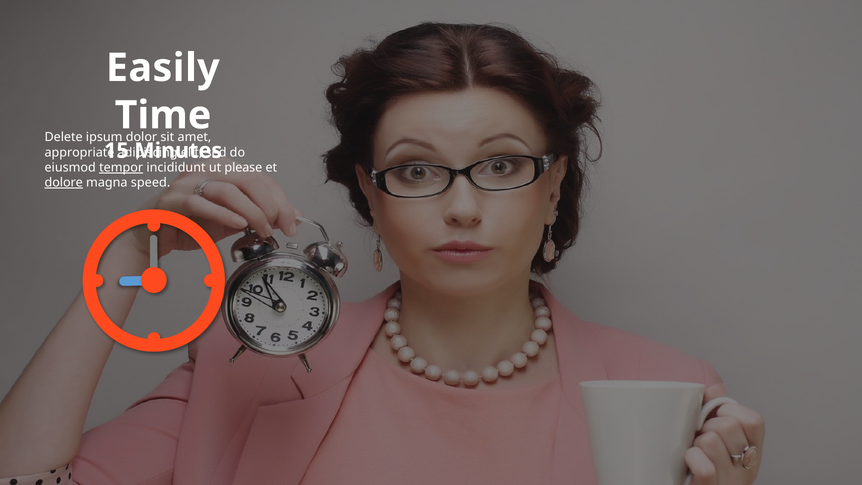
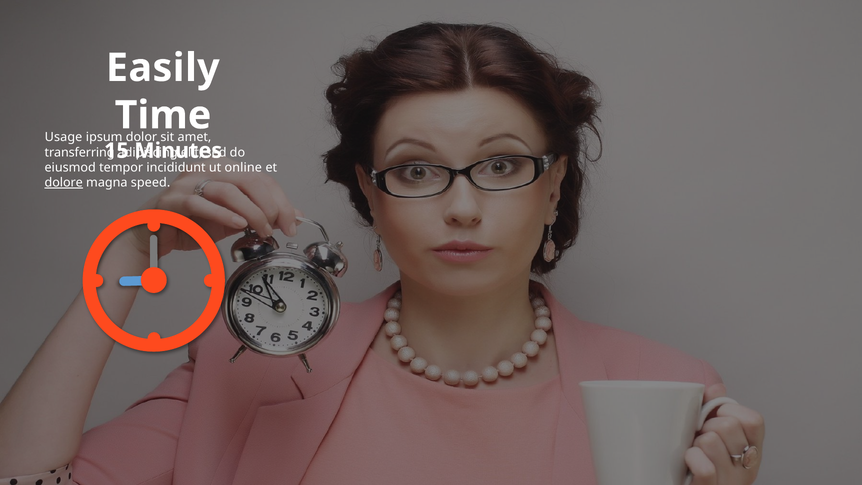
Delete: Delete -> Usage (64, 137)
appropriate: appropriate -> transferring (80, 152)
tempor underline: present -> none (121, 167)
please: please -> online (243, 167)
